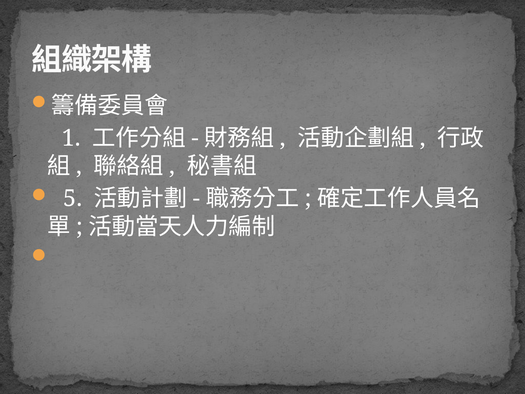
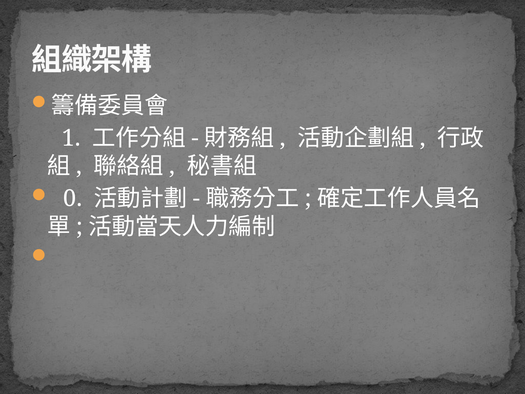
5: 5 -> 0 (73, 198)
